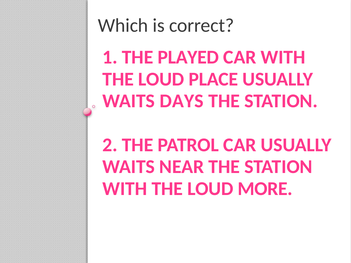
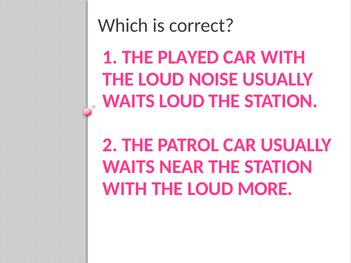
PLACE: PLACE -> NOISE (213, 79)
WAITS DAYS: DAYS -> LOUD (182, 101)
